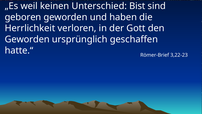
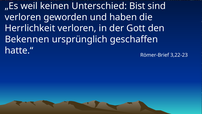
geboren: geboren -> verloren (23, 17)
Geworden: Geworden -> Bekennen (27, 39)
